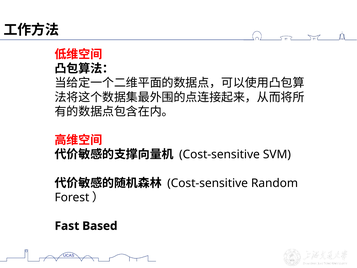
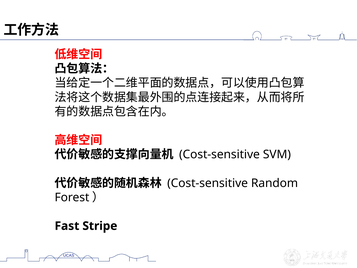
Based: Based -> Stripe (100, 226)
